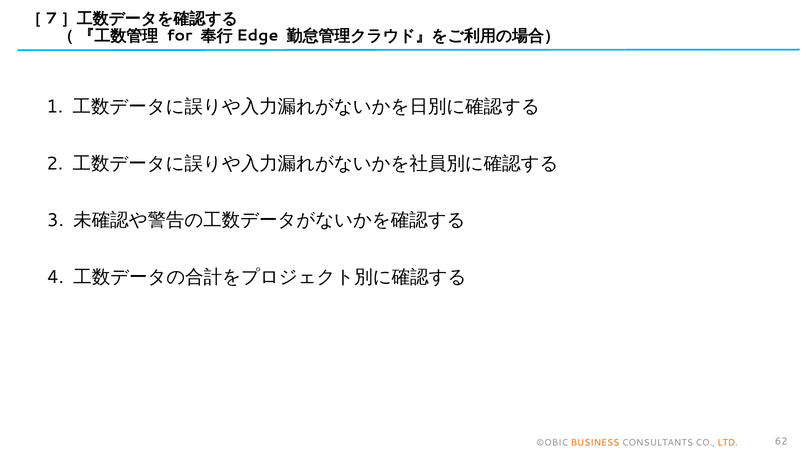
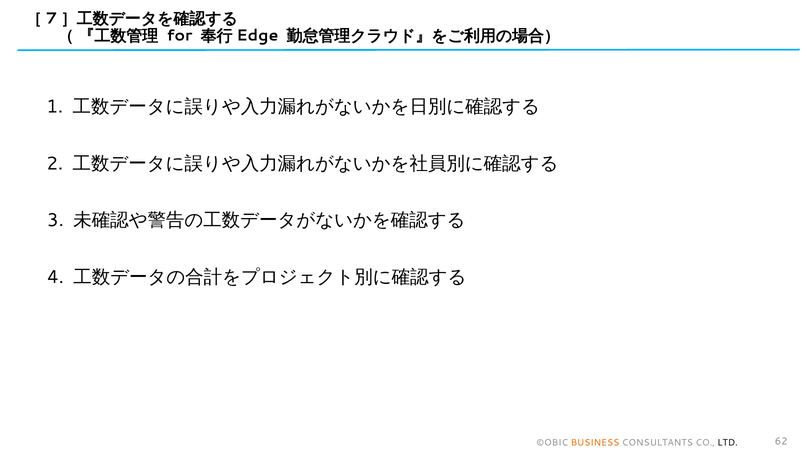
LTD colour: orange -> black (728, 442)
